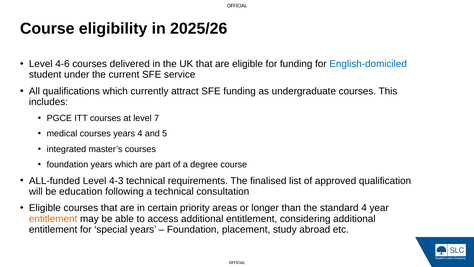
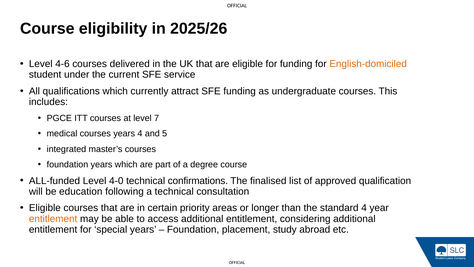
English-domiciled colour: blue -> orange (368, 64)
4-3: 4-3 -> 4-0 (116, 181)
requirements: requirements -> confirmations (198, 181)
